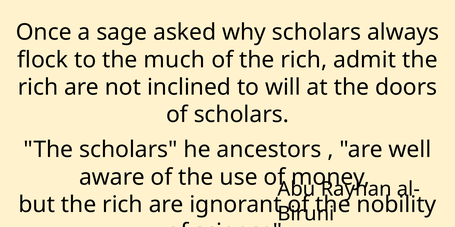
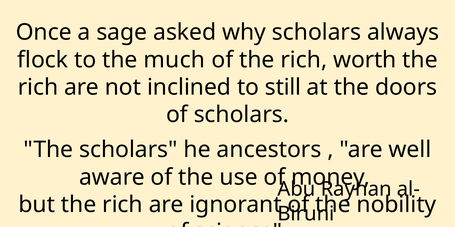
admit: admit -> worth (365, 60)
will: will -> still (283, 87)
